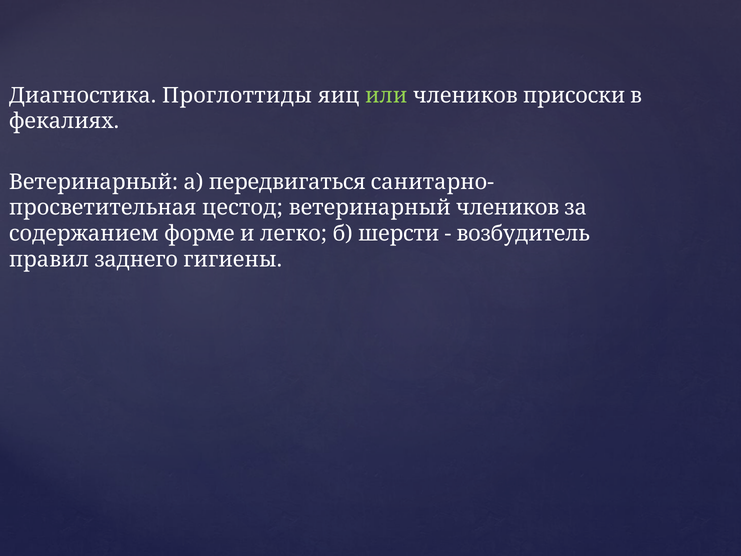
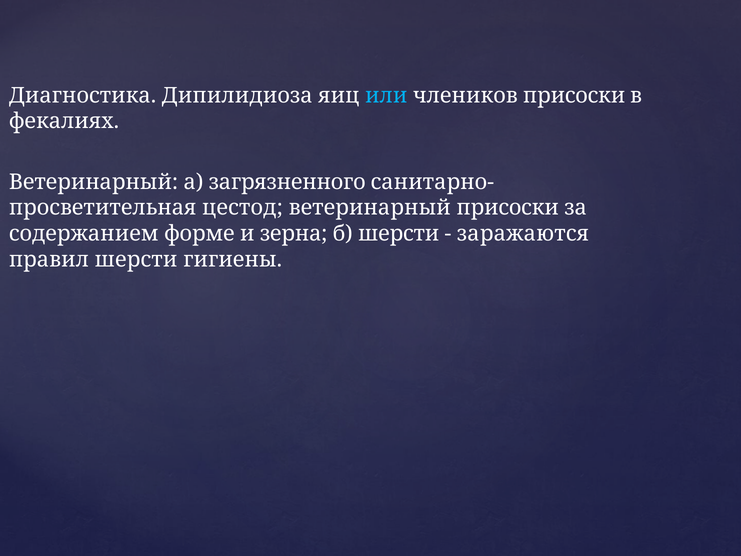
Проглоттиды: Проглоттиды -> Дипилидиоза (237, 95)
или colour: light green -> light blue (386, 95)
передвигаться: передвигаться -> загрязненного (287, 182)
ветеринарный члеников: члеников -> присоски (508, 208)
легко: легко -> зерна (294, 234)
возбудитель: возбудитель -> заражаются (523, 234)
правил заднего: заднего -> шерсти (136, 260)
